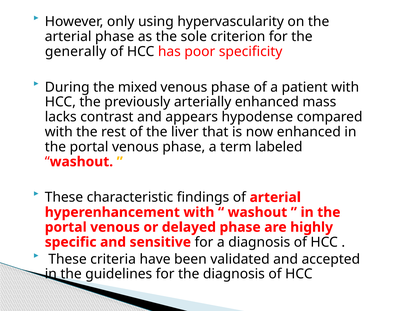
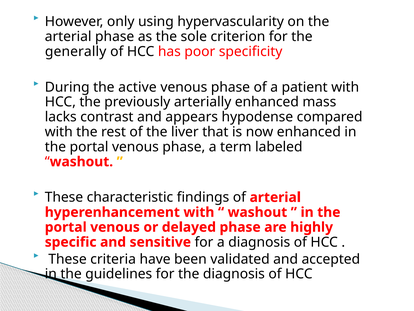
mixed: mixed -> active (137, 87)
